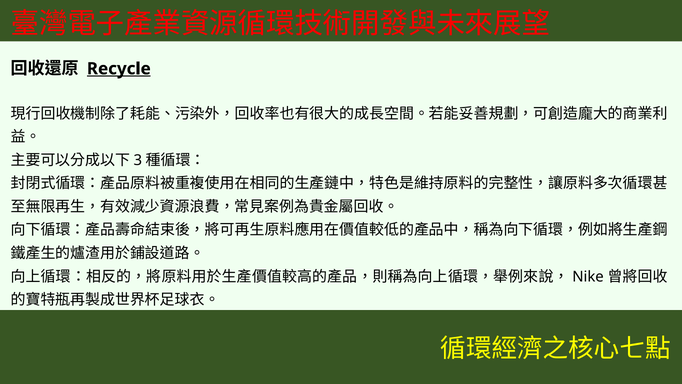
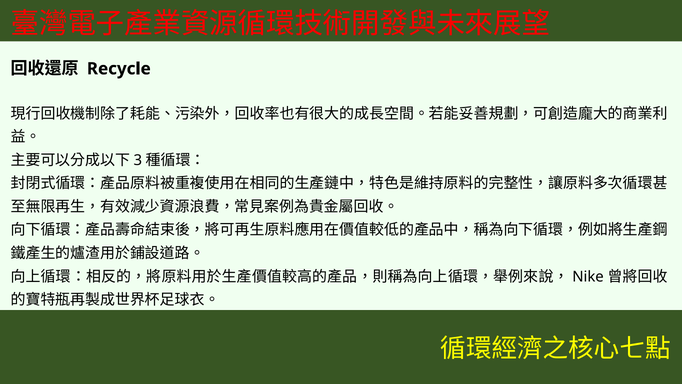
Recycle underline: present -> none (119, 69)
